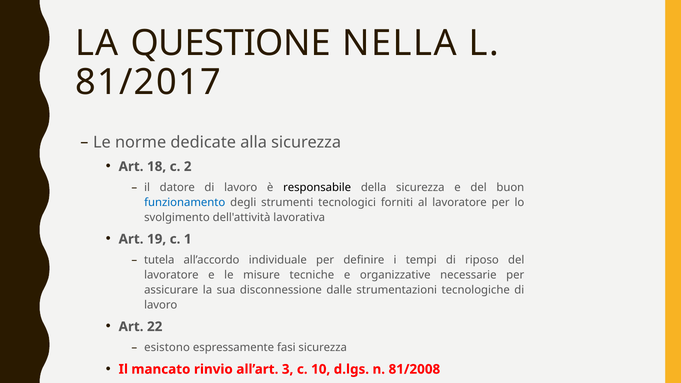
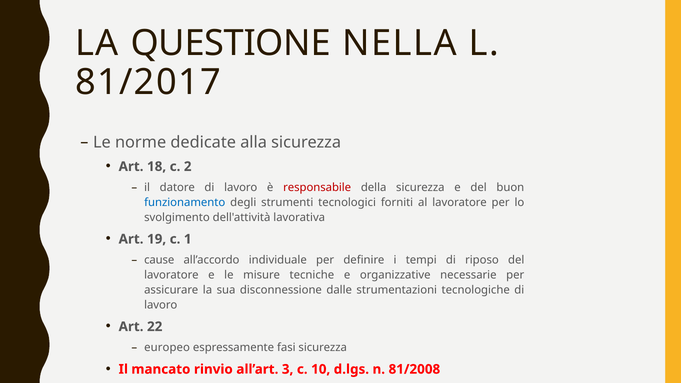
responsabile colour: black -> red (317, 188)
tutela: tutela -> cause (159, 260)
esistono: esistono -> europeo (167, 348)
